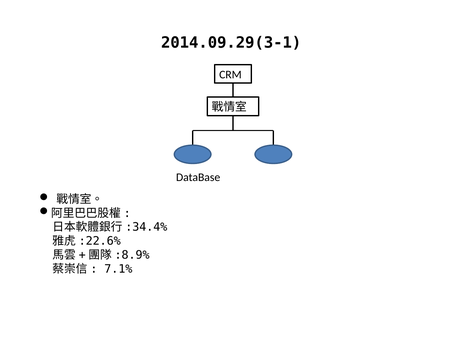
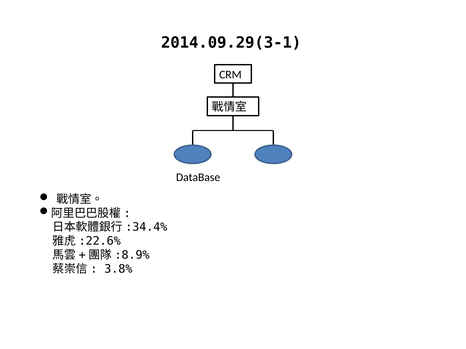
7.1%: 7.1% -> 3.8% (118, 269)
